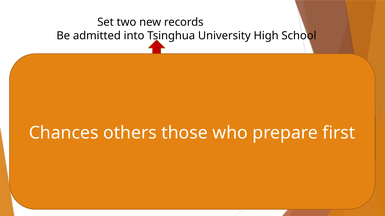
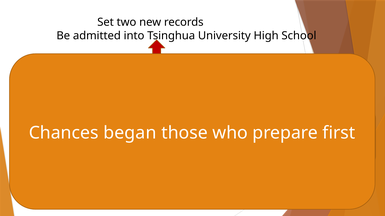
others: others -> began (130, 133)
